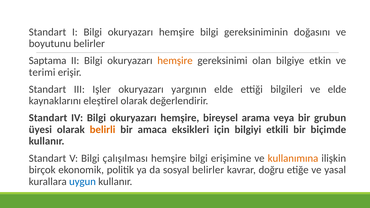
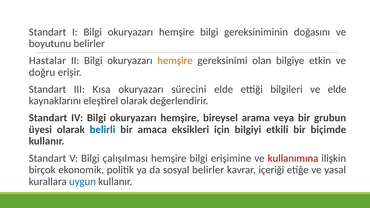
Saptama: Saptama -> Hastalar (47, 61)
terimi: terimi -> doğru (42, 72)
Işler: Işler -> Kısa (102, 89)
yargının: yargının -> sürecini (189, 89)
belirli colour: orange -> blue (103, 130)
kullanımına colour: orange -> red (293, 158)
doğru: doğru -> içeriği (271, 170)
